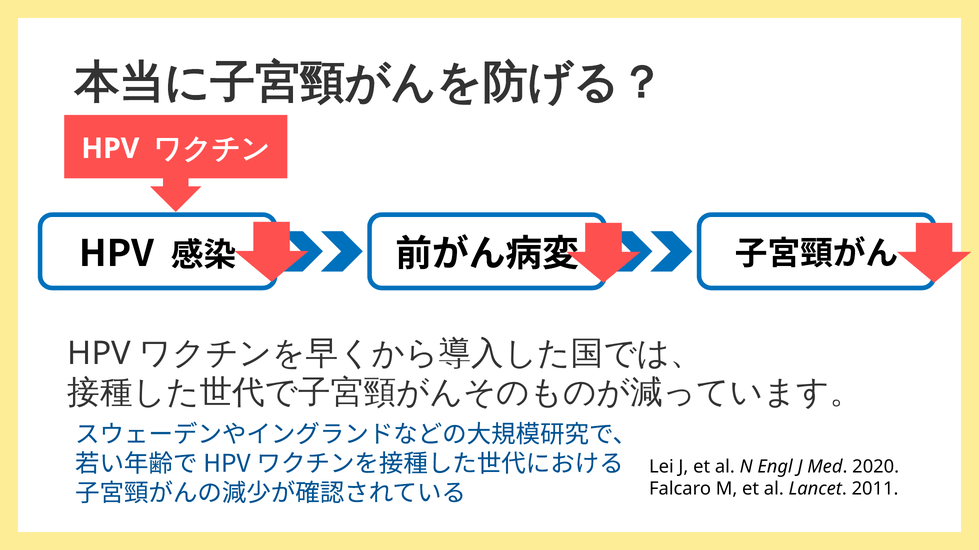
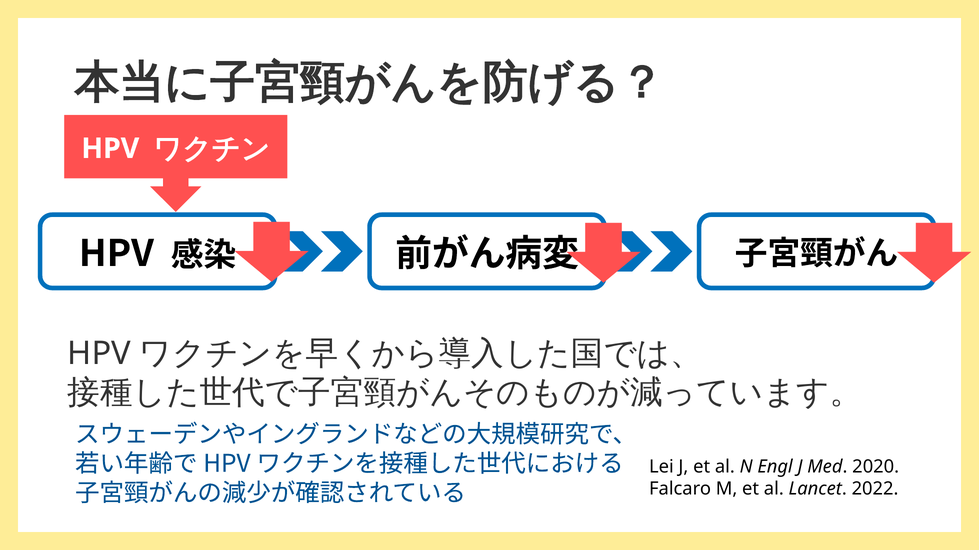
2011: 2011 -> 2022 (875, 489)
